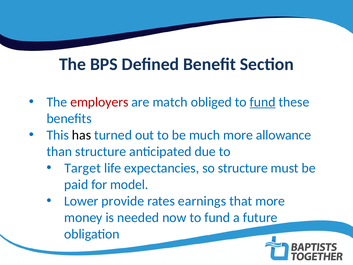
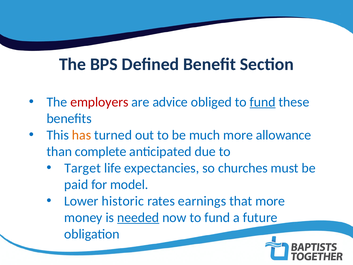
match: match -> advice (170, 102)
has colour: black -> orange (82, 135)
than structure: structure -> complete (101, 151)
so structure: structure -> churches (243, 168)
provide: provide -> historic (123, 201)
needed underline: none -> present (138, 217)
